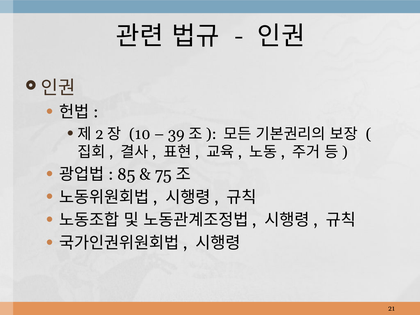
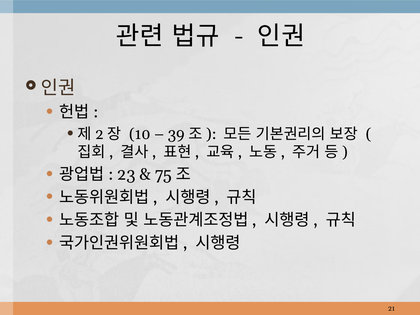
85: 85 -> 23 (126, 174)
